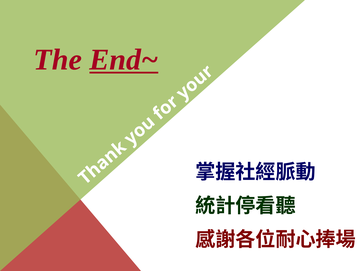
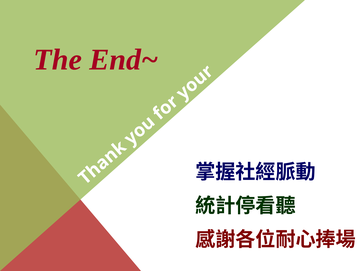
End~ underline: present -> none (124, 60)
